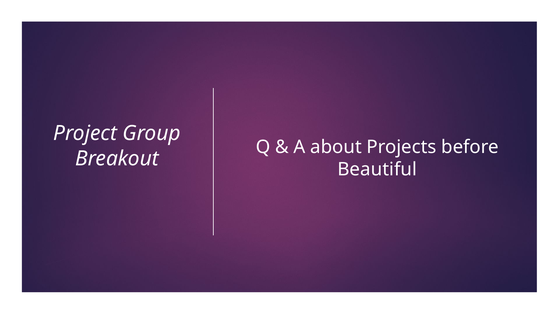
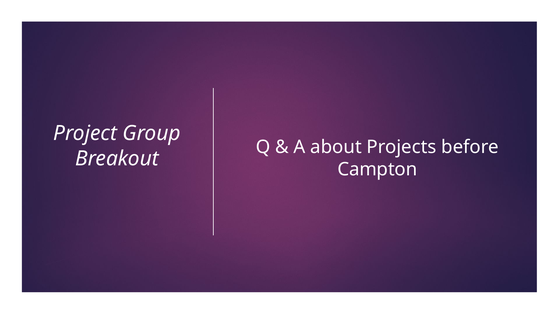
Beautiful: Beautiful -> Campton (377, 169)
